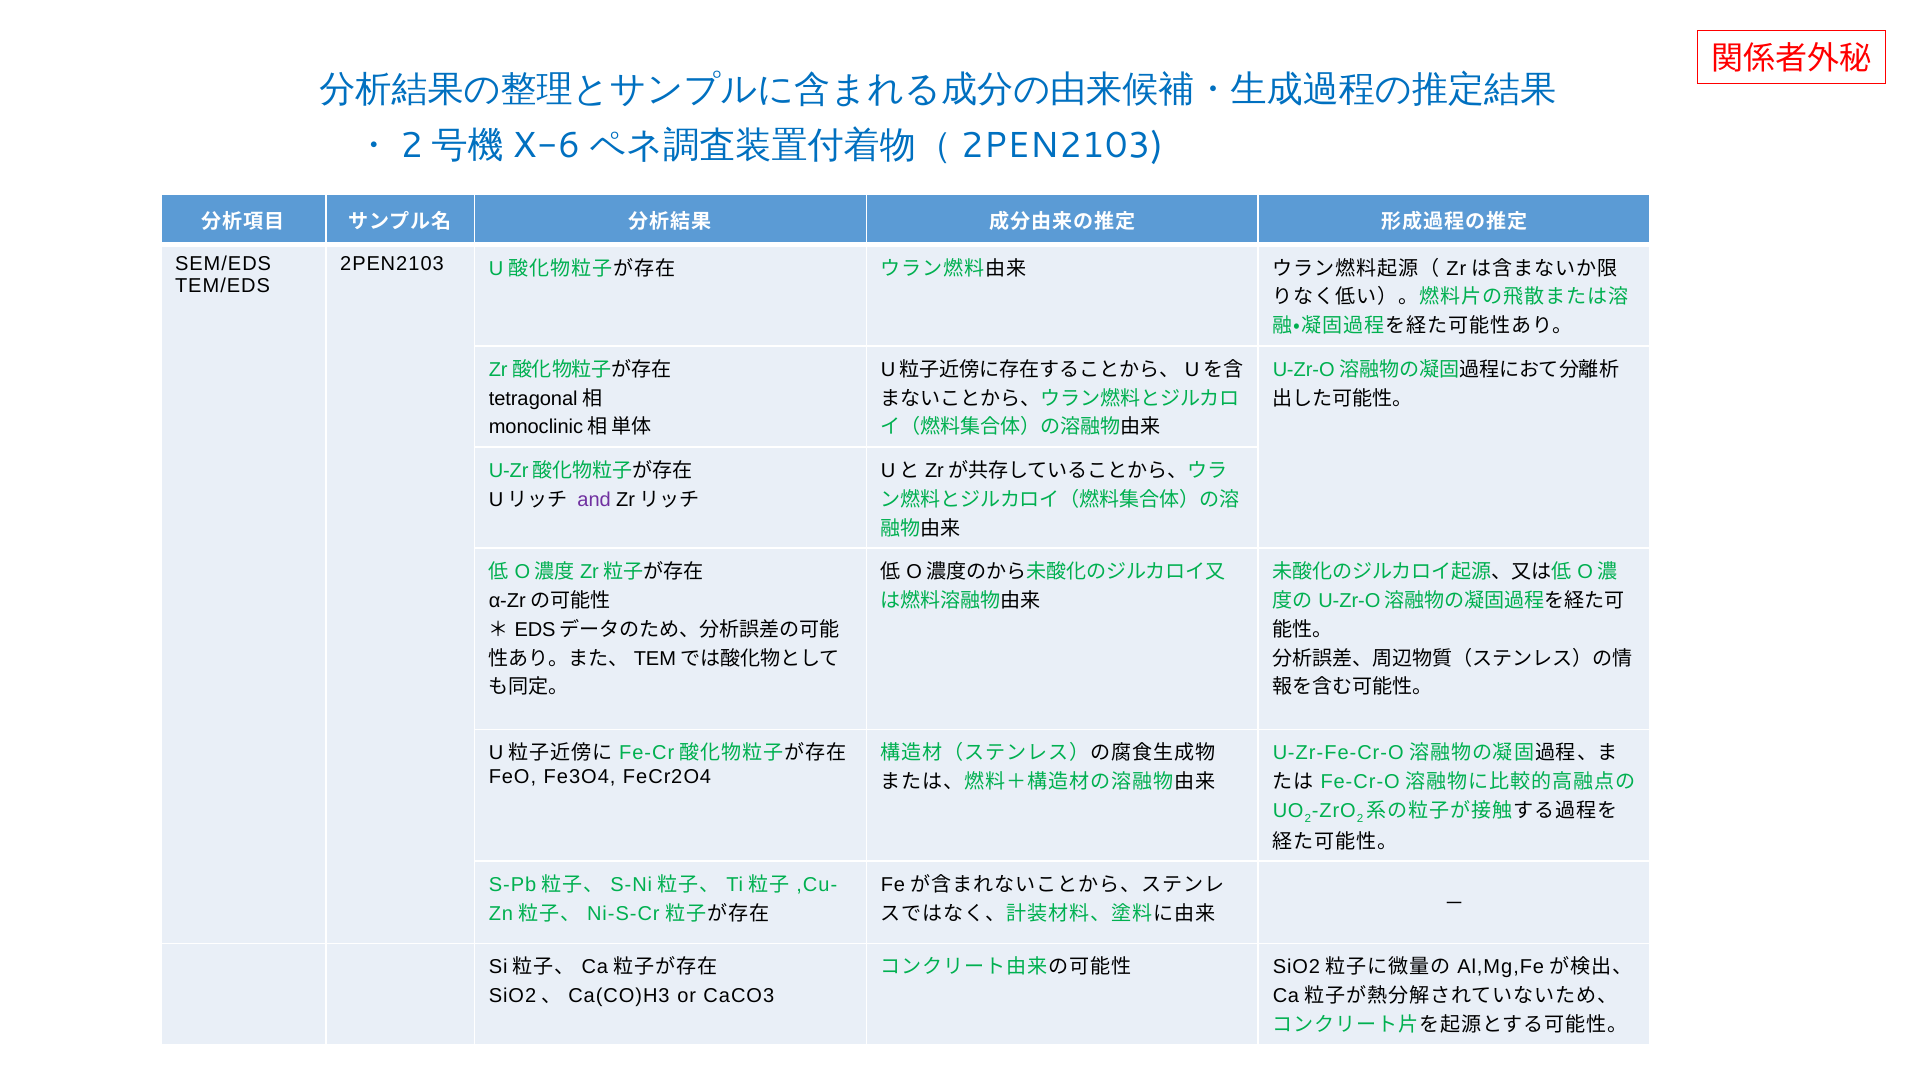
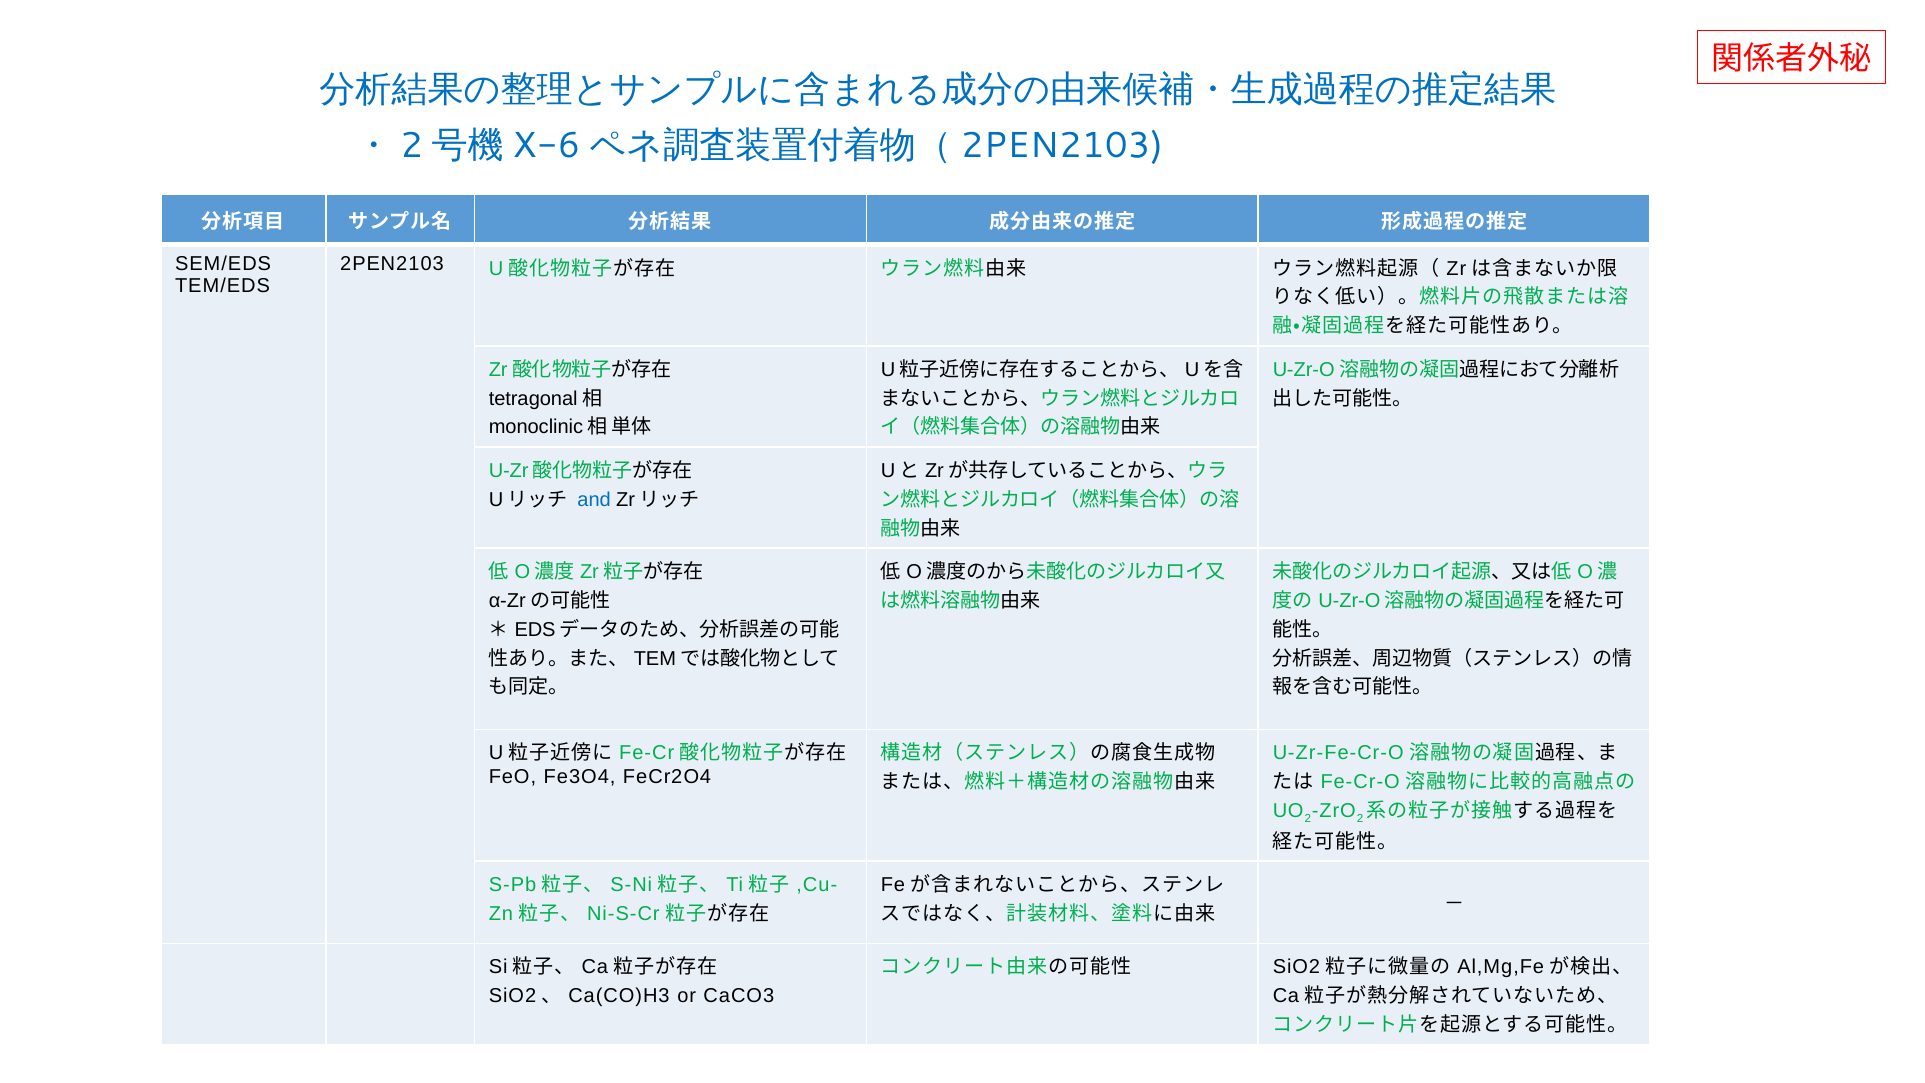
and colour: purple -> blue (594, 499)
